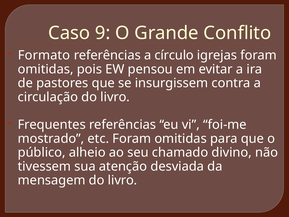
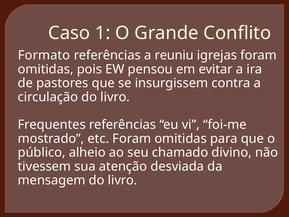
9: 9 -> 1 (103, 33)
círculo: círculo -> reuniu (174, 55)
